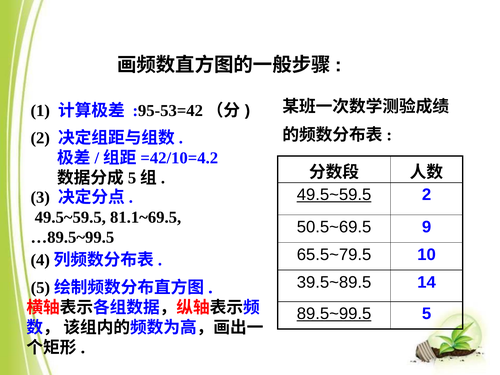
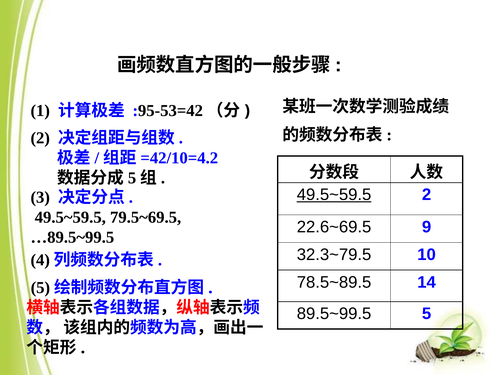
81.1~69.5: 81.1~69.5 -> 79.5~69.5 (146, 217)
50.5~69.5: 50.5~69.5 -> 22.6~69.5 (334, 227)
65.5~79.5: 65.5~79.5 -> 32.3~79.5 (334, 255)
39.5~89.5: 39.5~89.5 -> 78.5~89.5 (334, 282)
89.5~99.5 underline: present -> none (334, 314)
